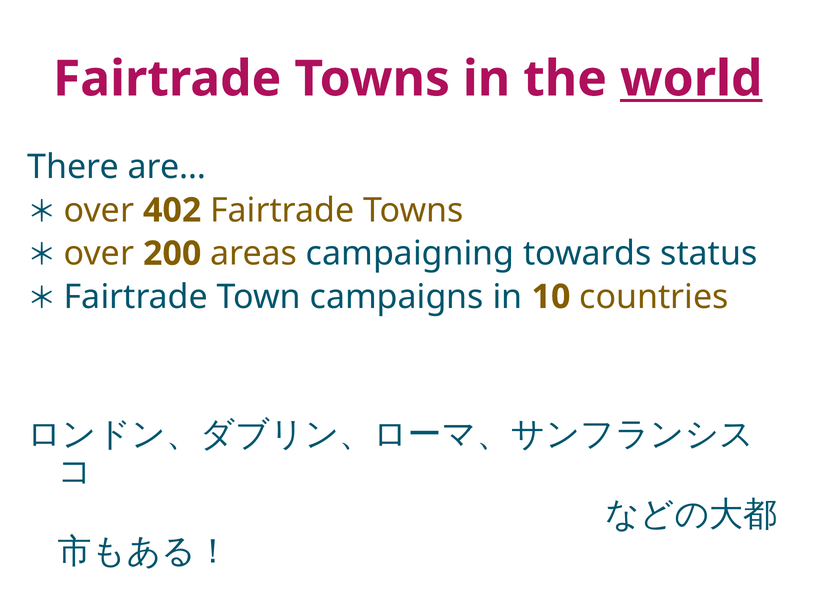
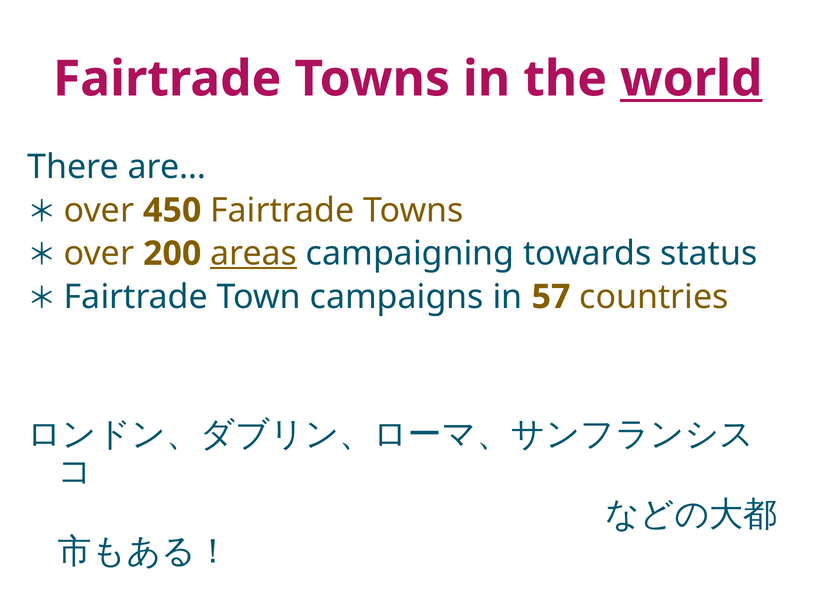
402: 402 -> 450 (172, 210)
areas underline: none -> present (254, 254)
10: 10 -> 57 (551, 297)
